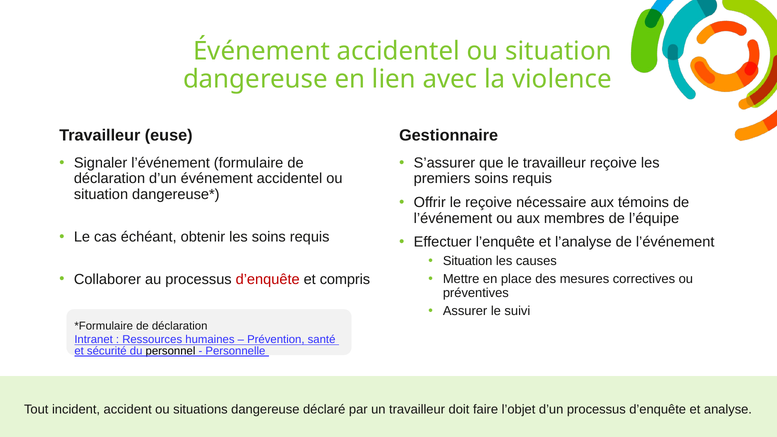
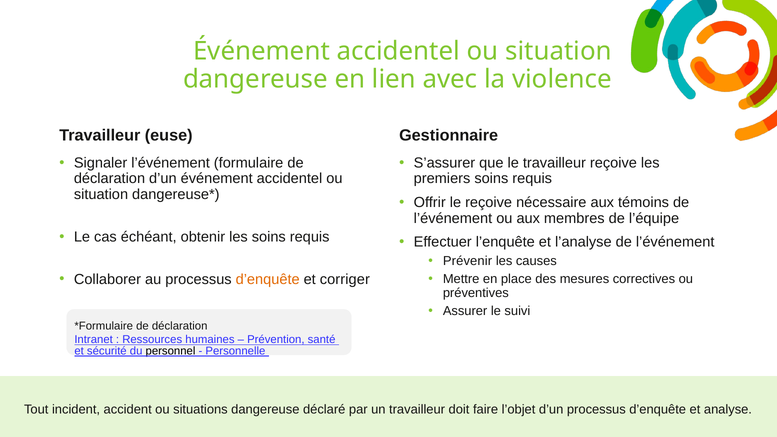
Situation: Situation -> Prévenir (468, 261)
d’enquête colour: red -> orange (268, 279)
compris: compris -> corriger (345, 279)
